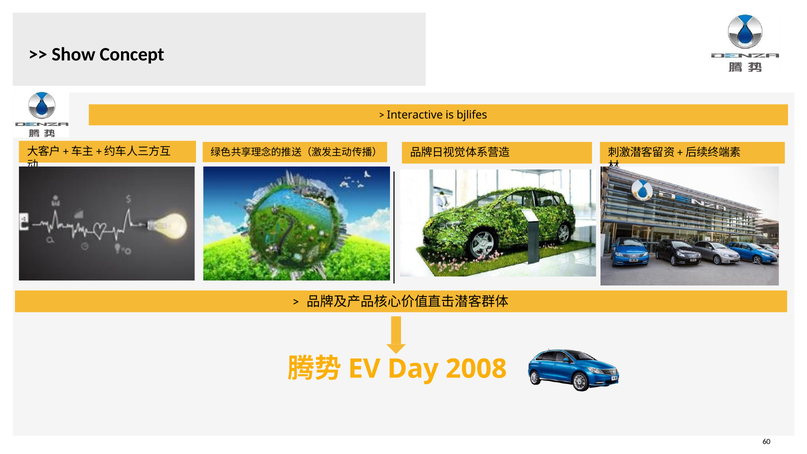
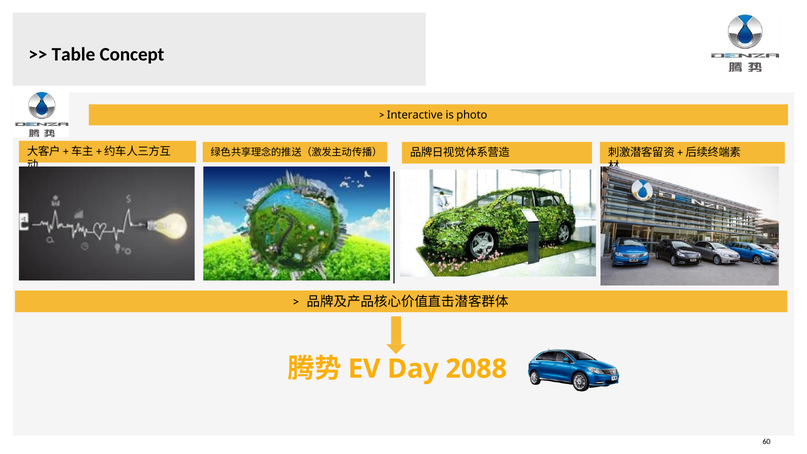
Show: Show -> Table (73, 54)
bjlifes: bjlifes -> photo (472, 115)
2008: 2008 -> 2088 (476, 369)
